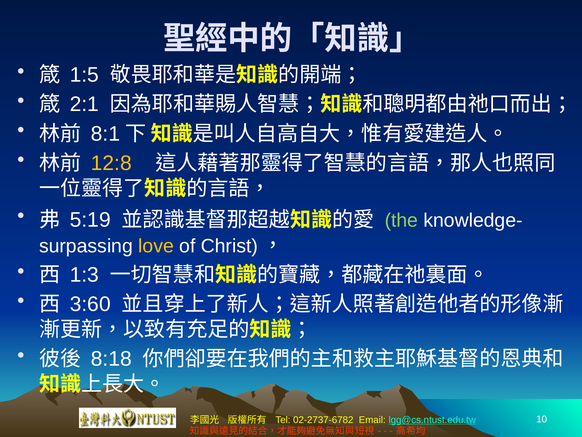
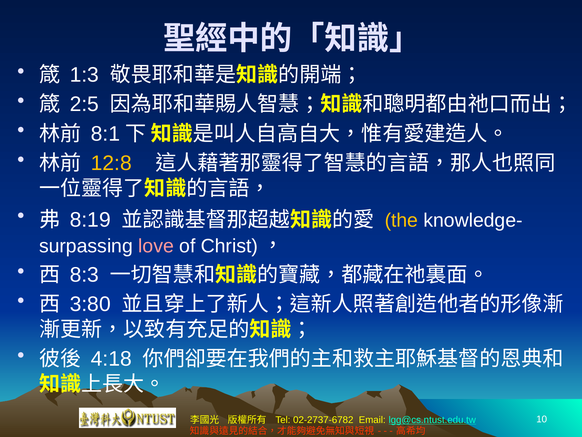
1:5: 1:5 -> 1:3 (84, 75)
2:1: 2:1 -> 2:5 (84, 104)
5:19: 5:19 -> 8:19 (90, 220)
the colour: light green -> yellow (401, 220)
love colour: yellow -> pink (156, 246)
1:3: 1:3 -> 8:3 (84, 275)
3:60: 3:60 -> 3:80 (90, 304)
8:18: 8:18 -> 4:18 (111, 359)
